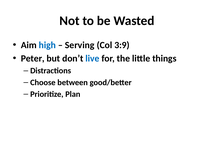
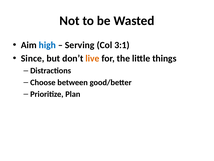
3:9: 3:9 -> 3:1 (122, 45)
Peter: Peter -> Since (33, 58)
live colour: blue -> orange (92, 58)
